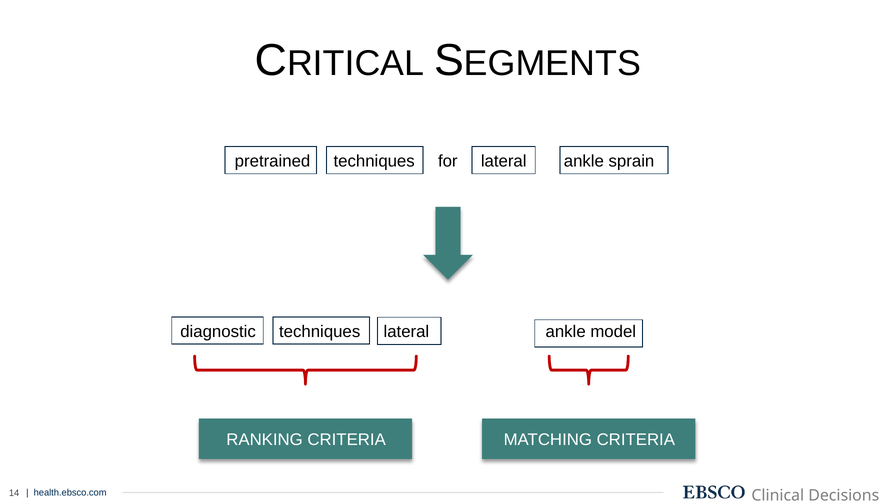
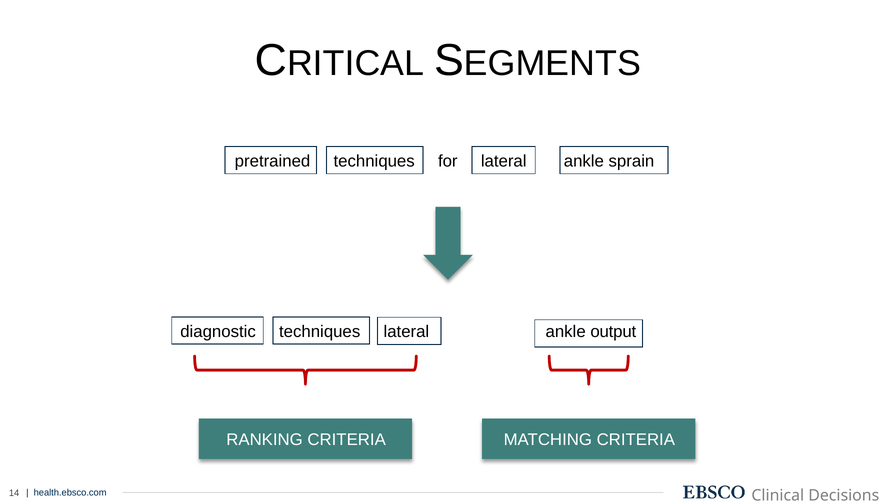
model: model -> output (613, 331)
